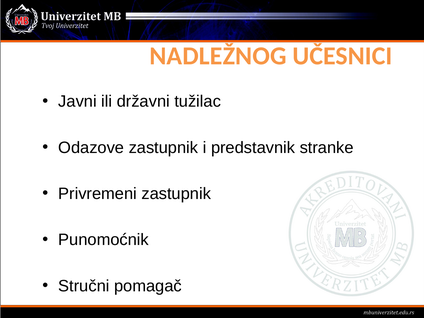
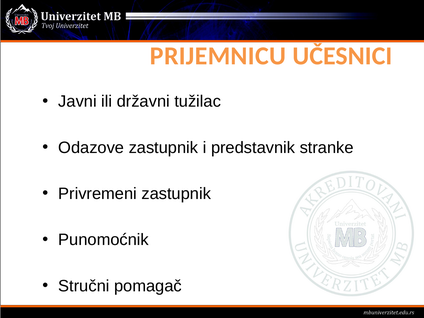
NADLEŽNOG: NADLEŽNOG -> PRIJEMNICU (218, 56)
